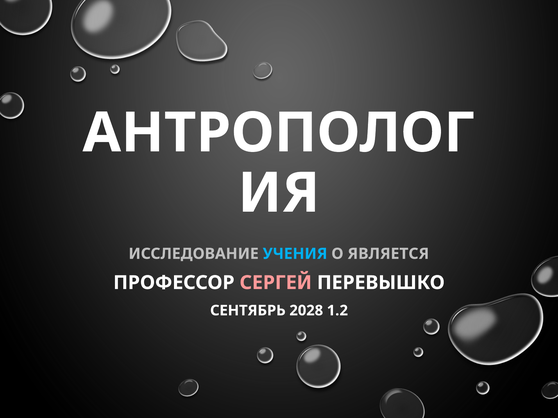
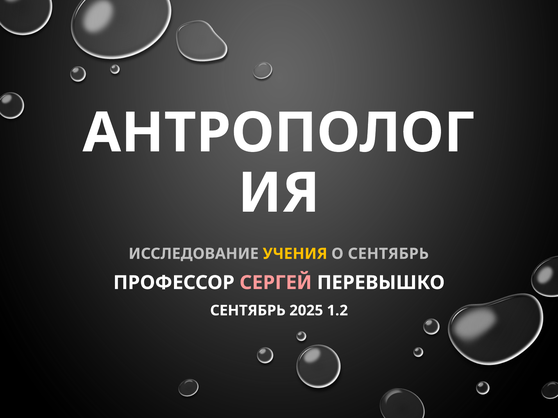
УЧЕНИЯ colour: light blue -> yellow (295, 254)
О ЯВЛЯЕТСЯ: ЯВЛЯЕТСЯ -> СЕНТЯБРЬ (388, 254)
2028: 2028 -> 2025 (306, 311)
